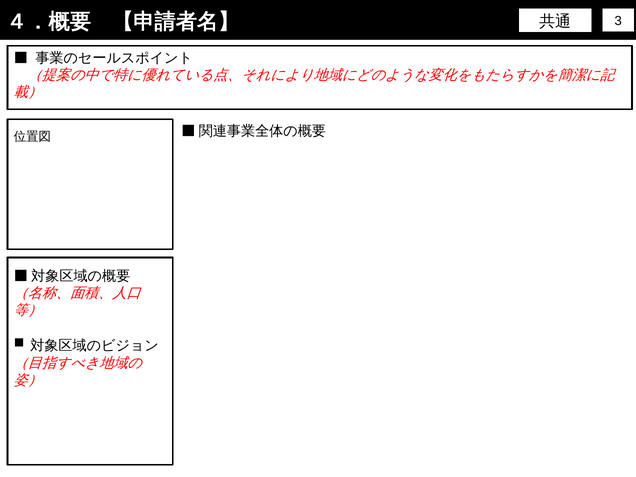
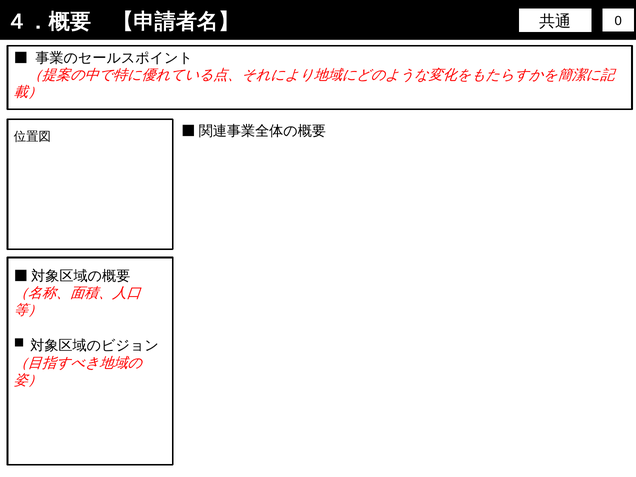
3: 3 -> 0 (618, 21)
